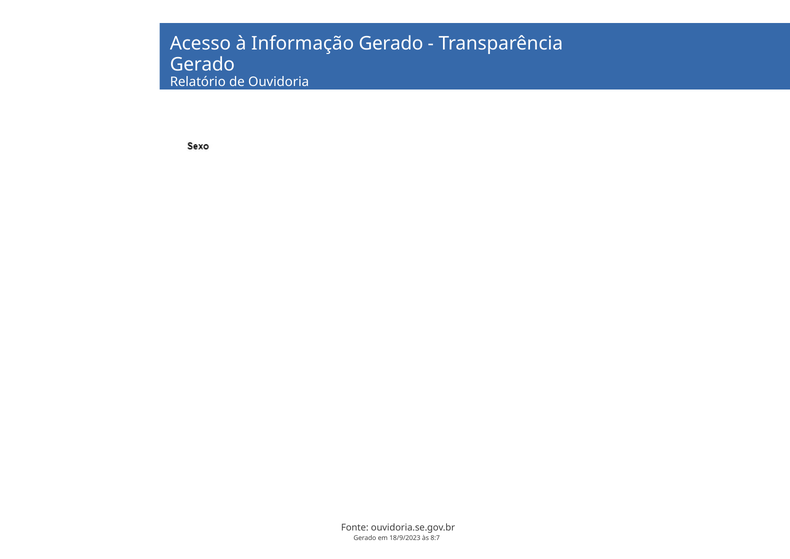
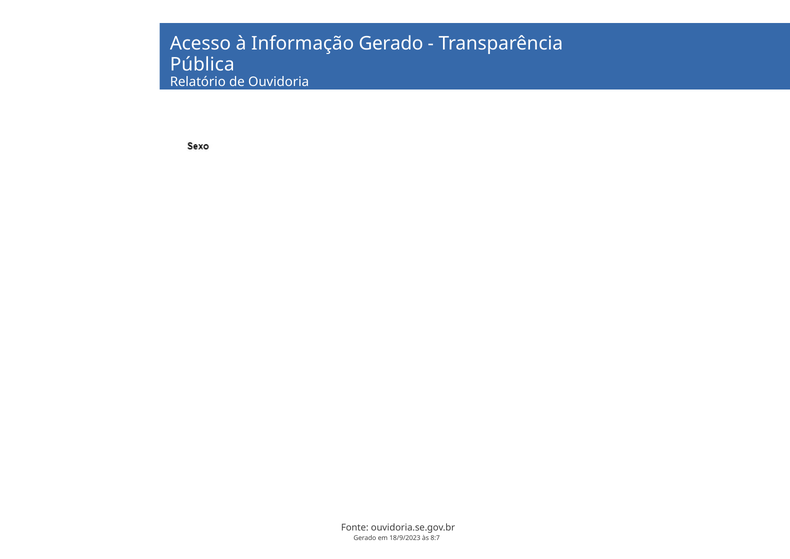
Gerado: Gerado -> Pública (202, 65)
